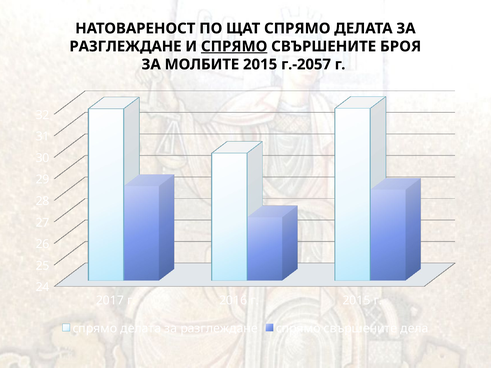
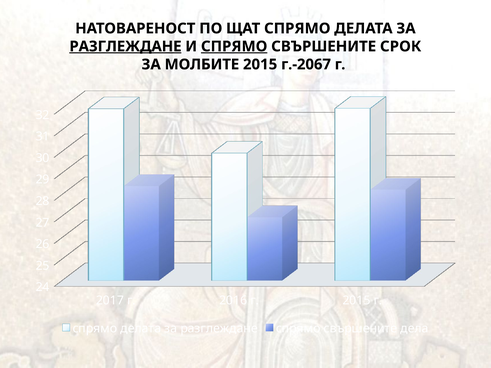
РАЗГЛЕЖДАНЕ underline: none -> present (125, 46)
БРОЯ: БРОЯ -> СРОК (401, 46)
г.-2057: г.-2057 -> г.-2067 (306, 64)
